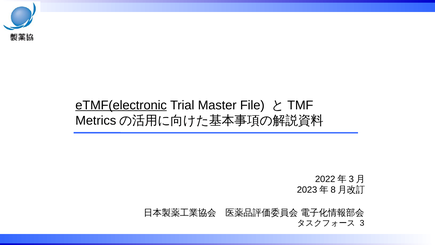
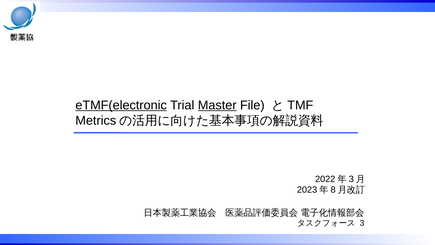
Master underline: none -> present (217, 105)
